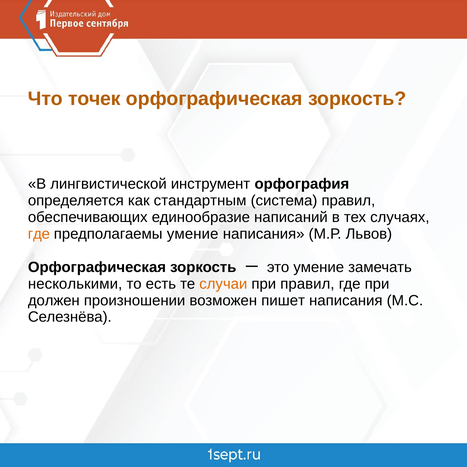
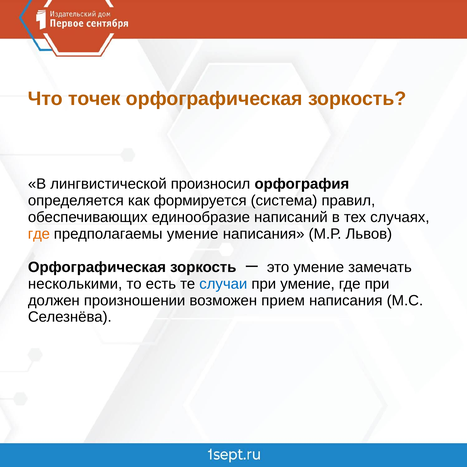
инструмент: инструмент -> произносил (211, 184)
стандартным: стандартным -> формируется (200, 201)
случаи colour: orange -> blue (223, 284)
при правил: правил -> умение (308, 284)
пишет: пишет -> прием (283, 300)
